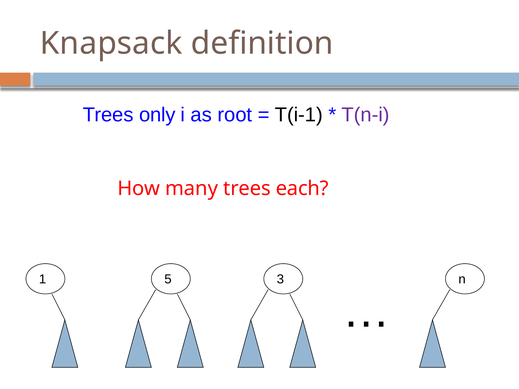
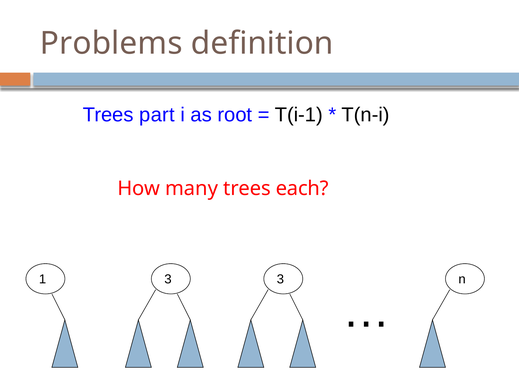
Knapsack: Knapsack -> Problems (111, 43)
only: only -> part (157, 115)
T(n-i colour: purple -> black (366, 115)
1 5: 5 -> 3 (168, 279)
